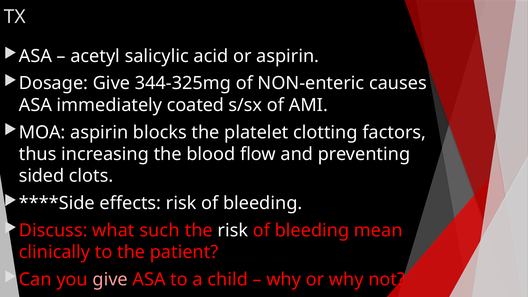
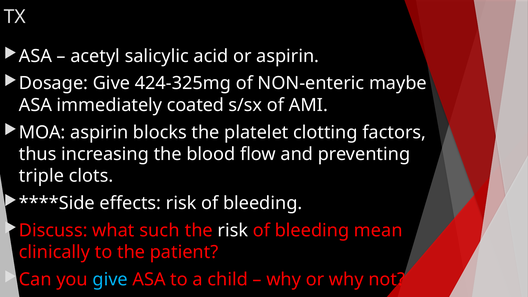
344-325mg: 344-325mg -> 424-325mg (183, 83)
causes: causes -> maybe (398, 83)
sided: sided -> triple (41, 176)
give colour: pink -> light blue (110, 280)
